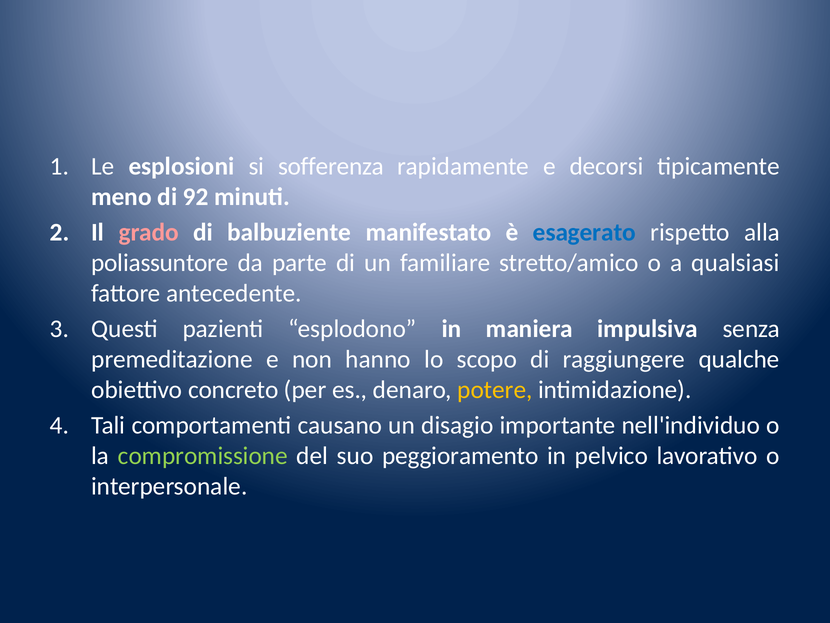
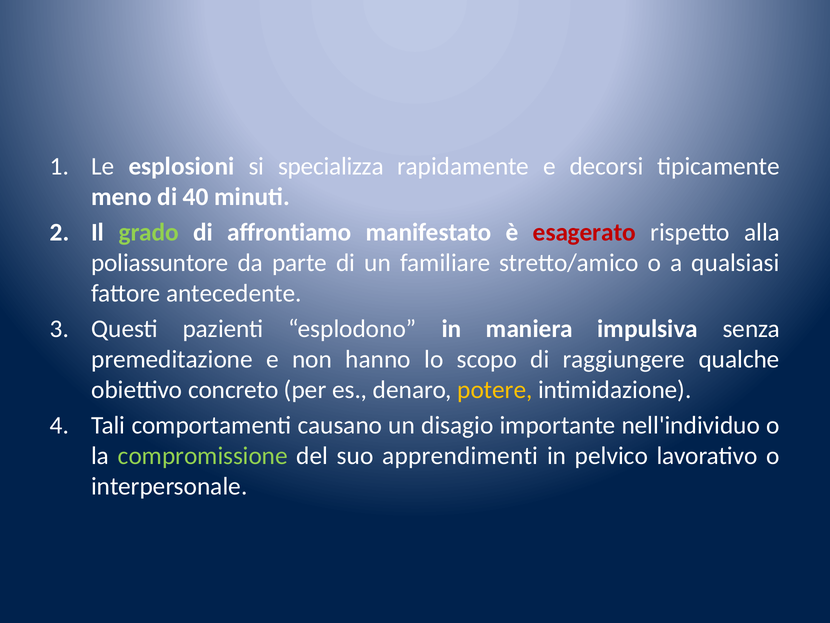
sofferenza: sofferenza -> specializza (331, 166)
92: 92 -> 40 (196, 197)
grado colour: pink -> light green (149, 232)
balbuziente: balbuziente -> affrontiamo (289, 232)
esagerato colour: blue -> red (584, 232)
peggioramento: peggioramento -> apprendimenti (460, 455)
